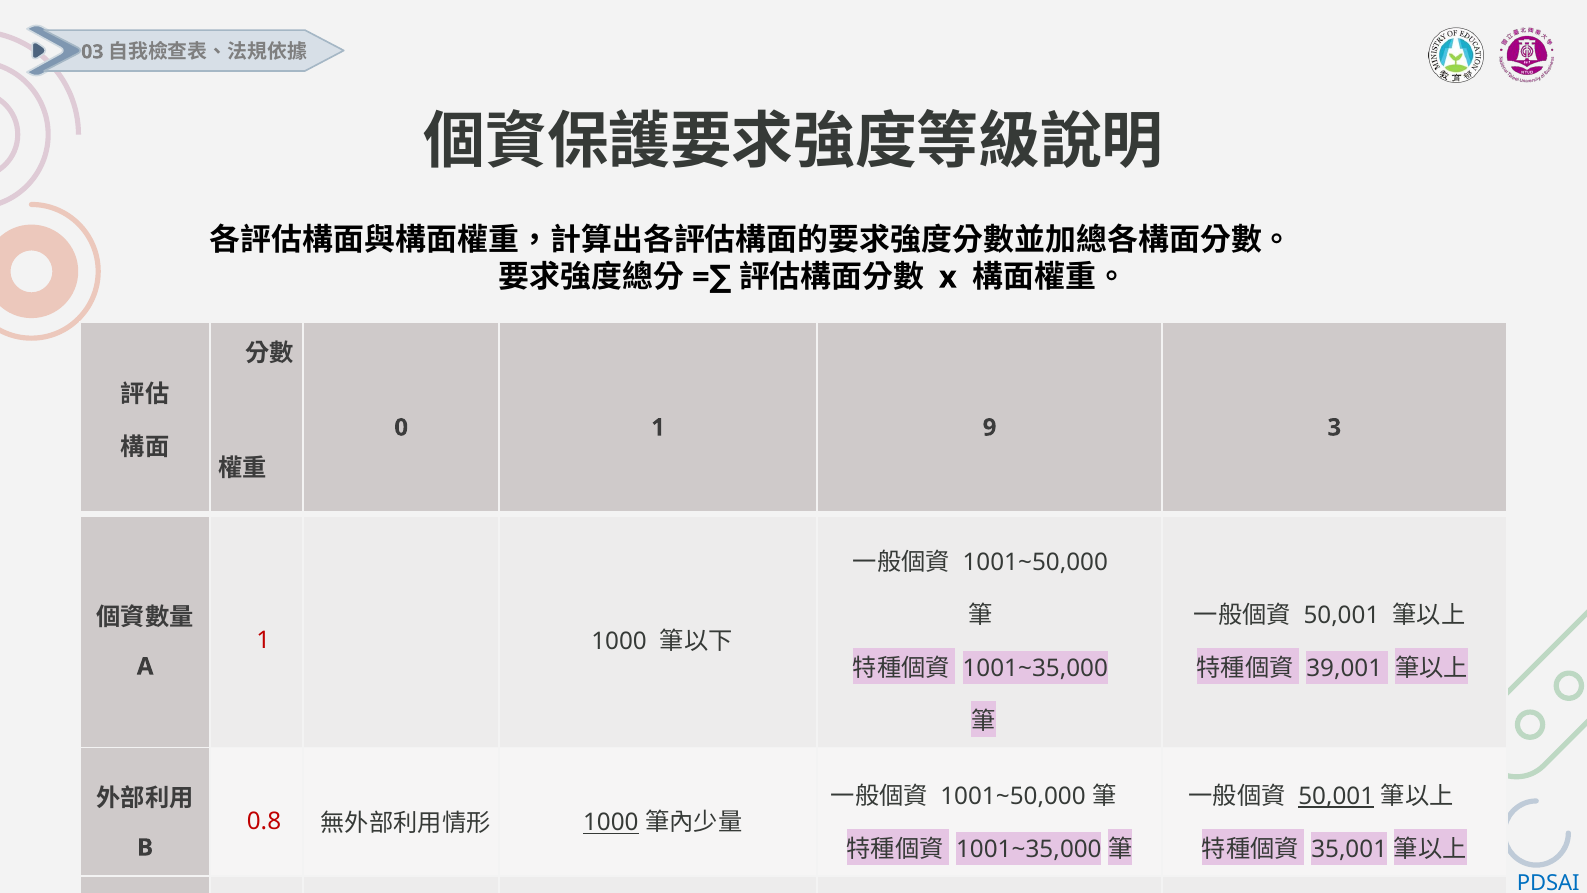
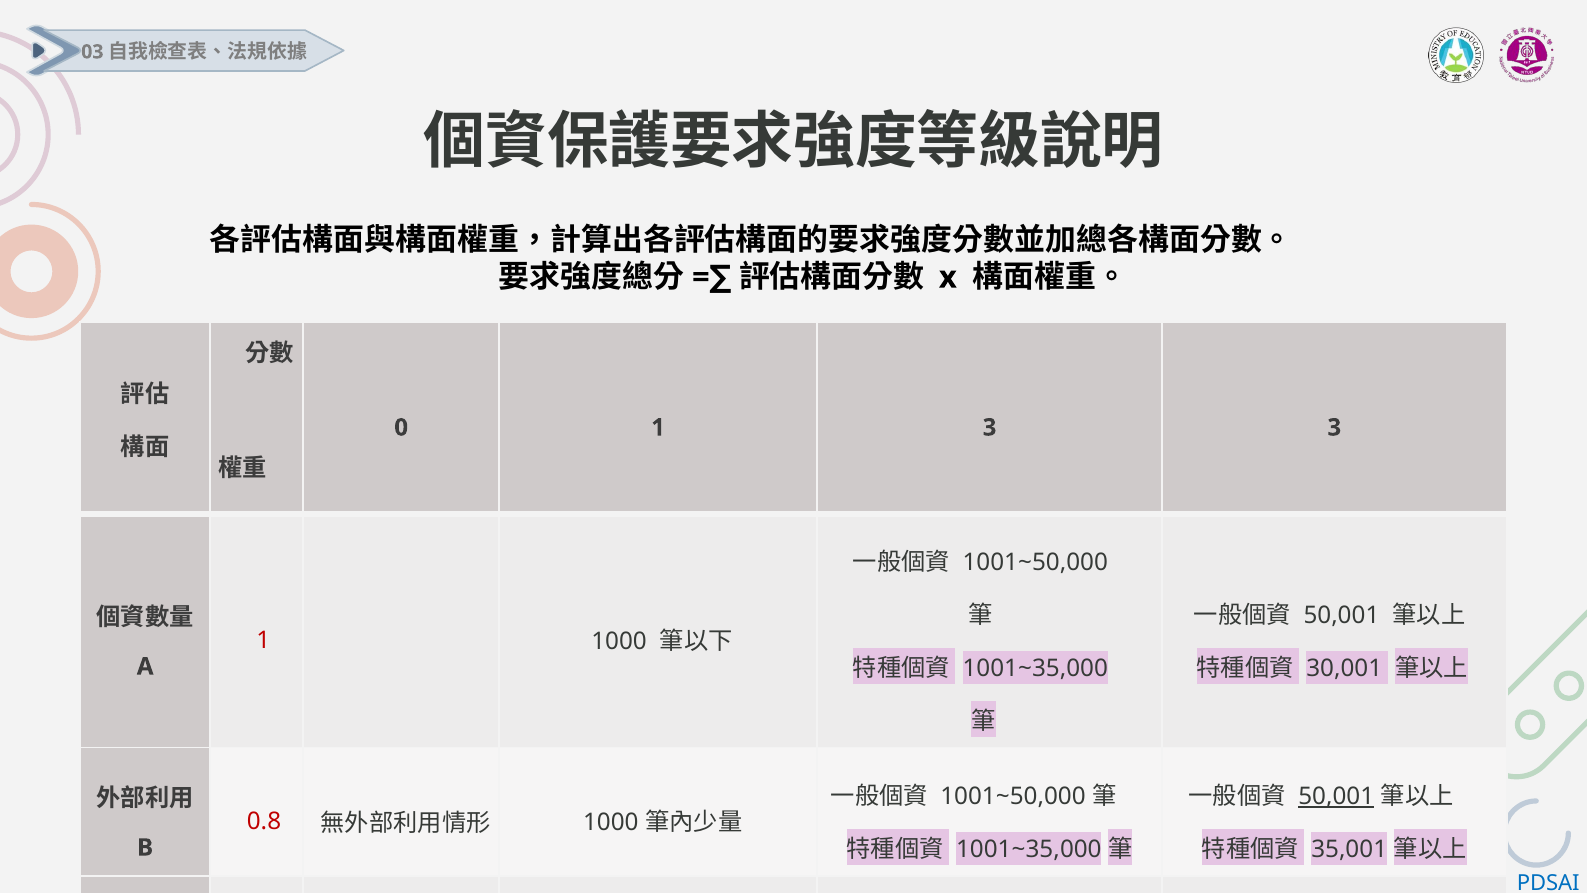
1 9: 9 -> 3 (990, 427)
39,001: 39,001 -> 30,001 (1344, 668)
1000 underline: present -> none (611, 823)
